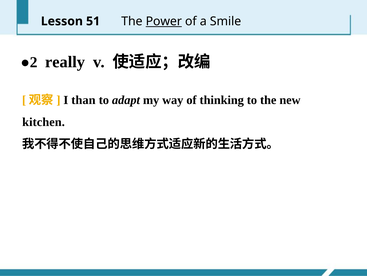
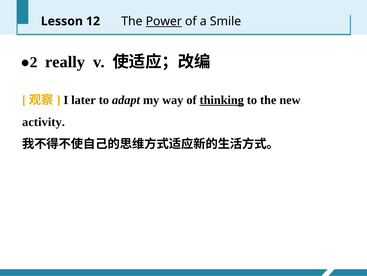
51: 51 -> 12 (93, 21)
than: than -> later (84, 100)
thinking underline: none -> present (222, 100)
kitchen: kitchen -> activity (44, 122)
